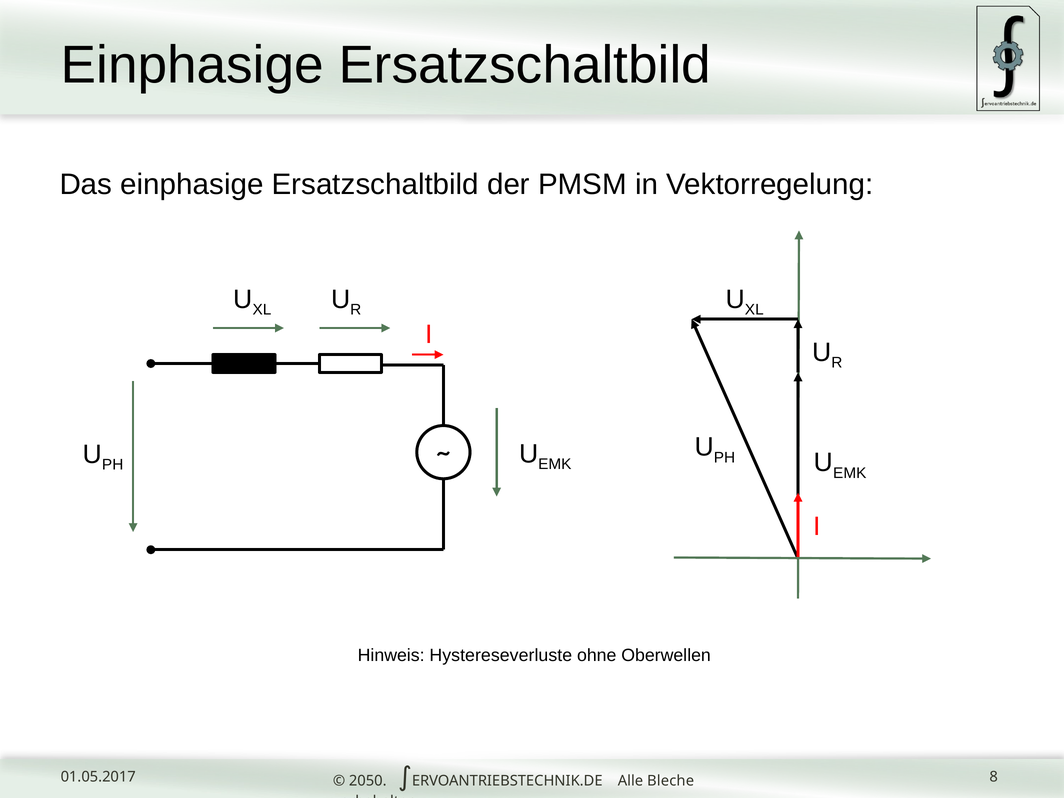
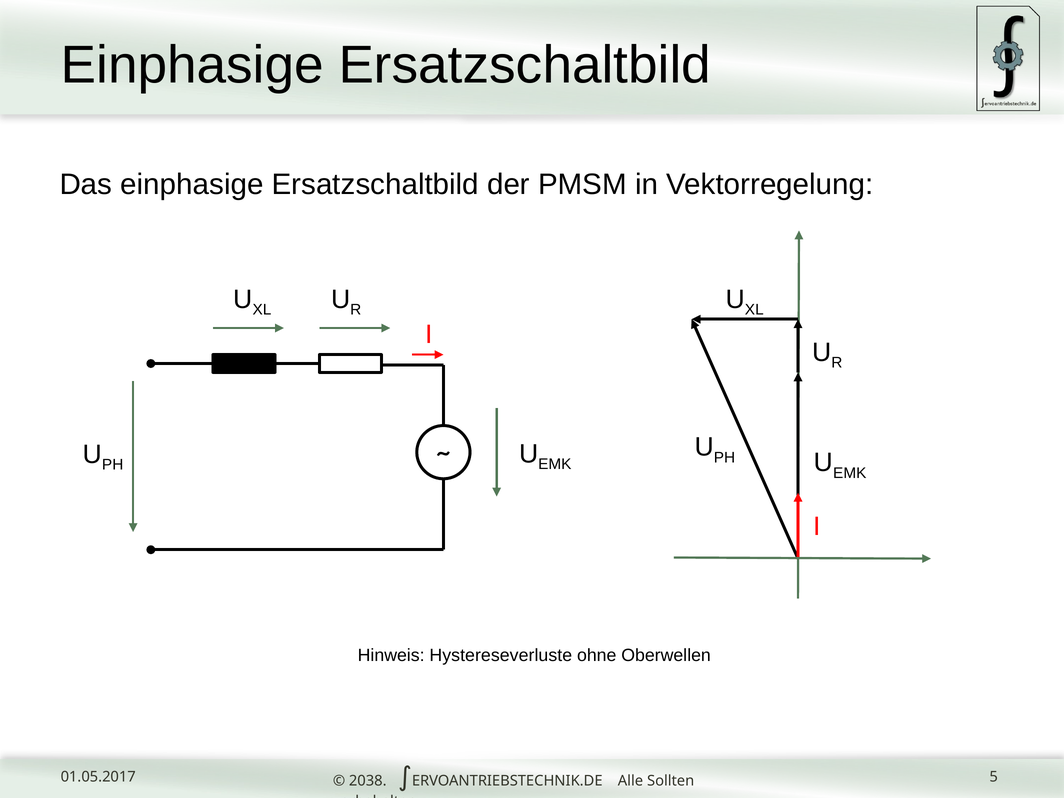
8: 8 -> 5 (994, 777)
2050: 2050 -> 2038 (368, 781)
Bleche: Bleche -> Sollten (671, 781)
